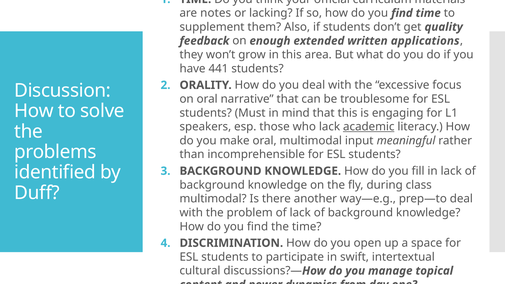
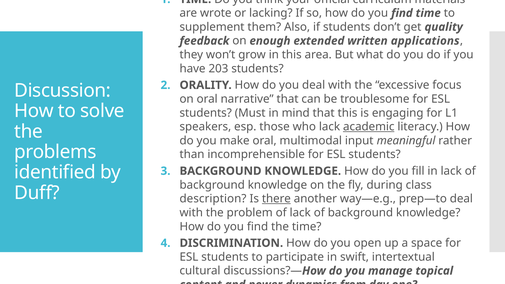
notes: notes -> wrote (216, 13)
441: 441 -> 203 (218, 69)
multimodal: multimodal -> description (213, 199)
there underline: none -> present (276, 199)
